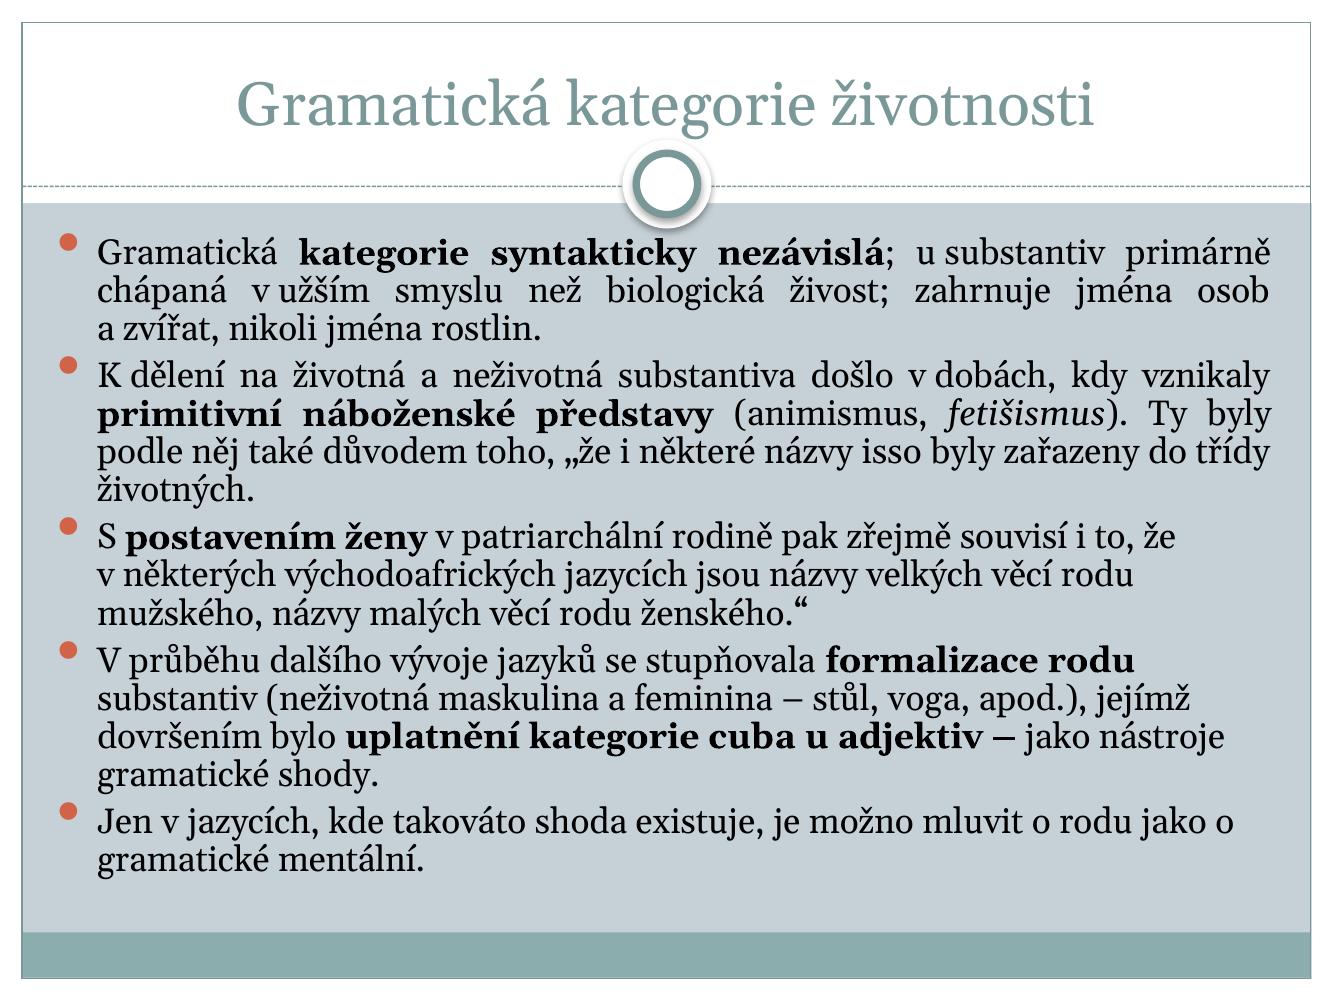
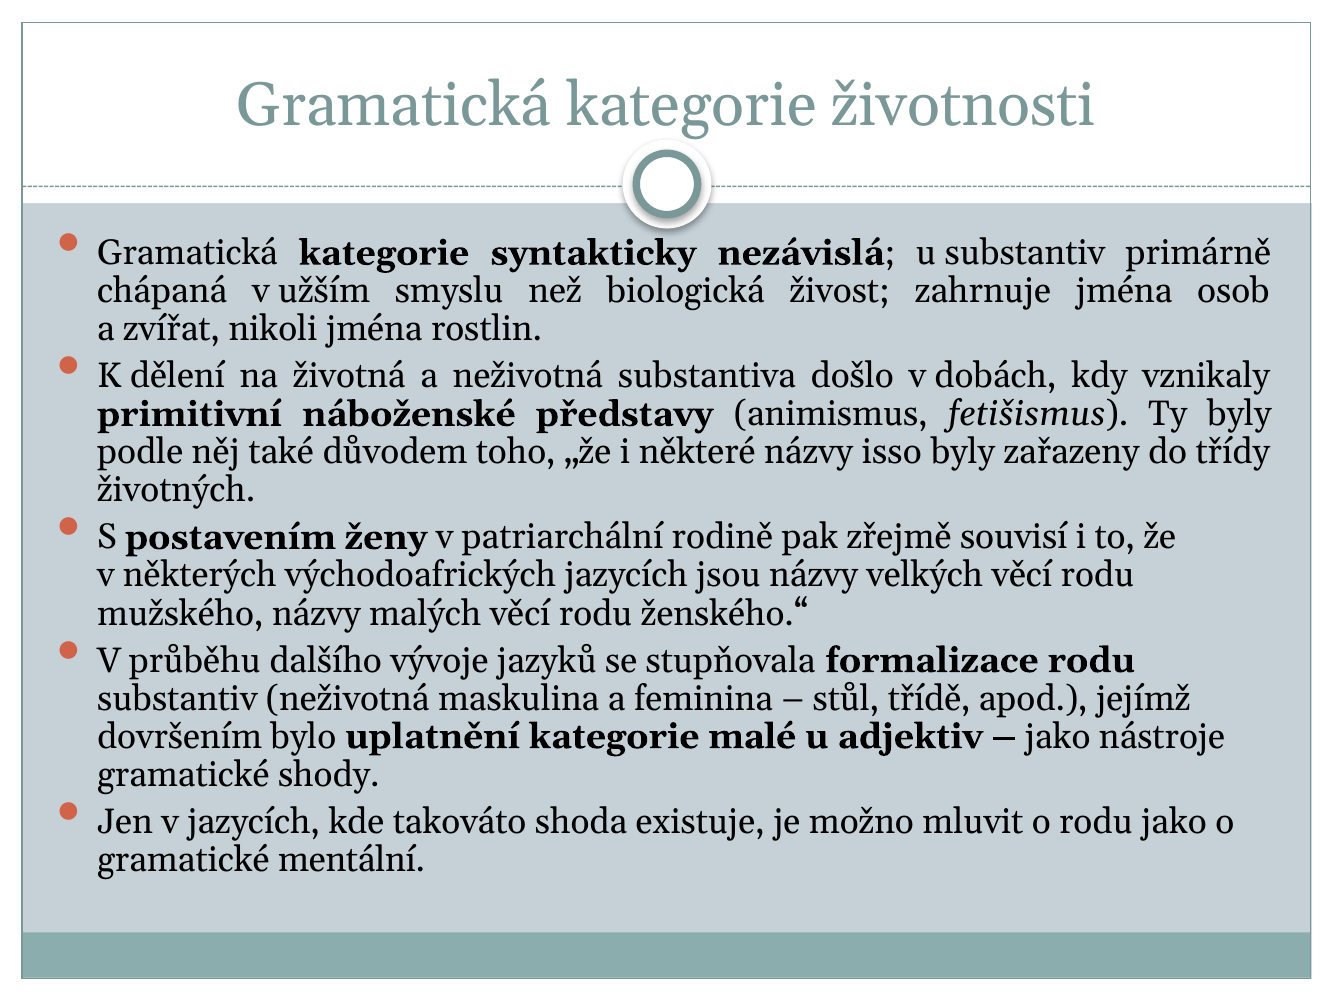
voga: voga -> třídě (929, 698)
cuba: cuba -> malé (752, 736)
